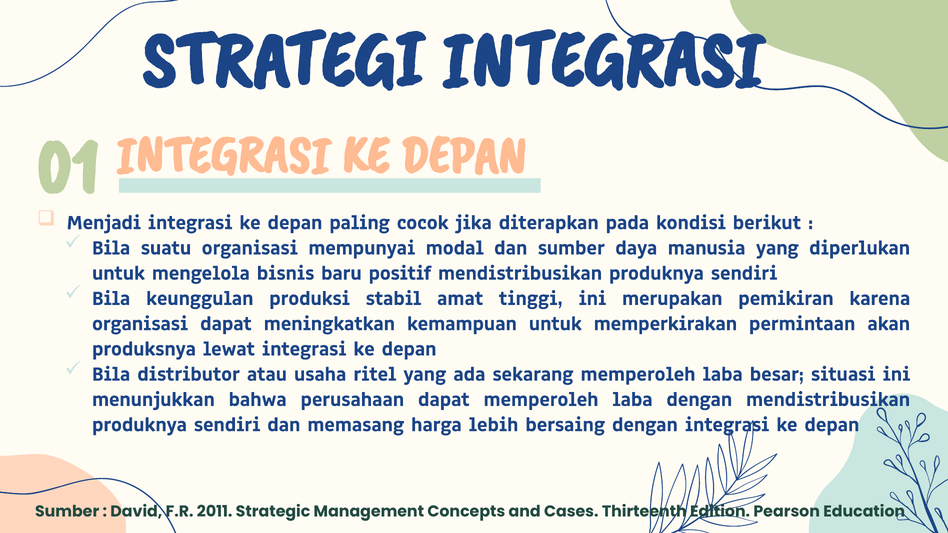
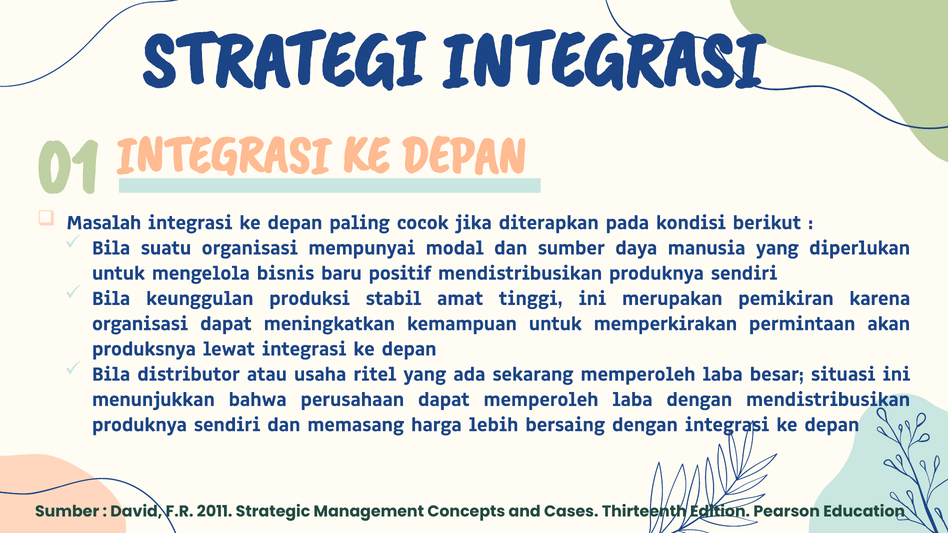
Menjadi: Menjadi -> Masalah (104, 222)
